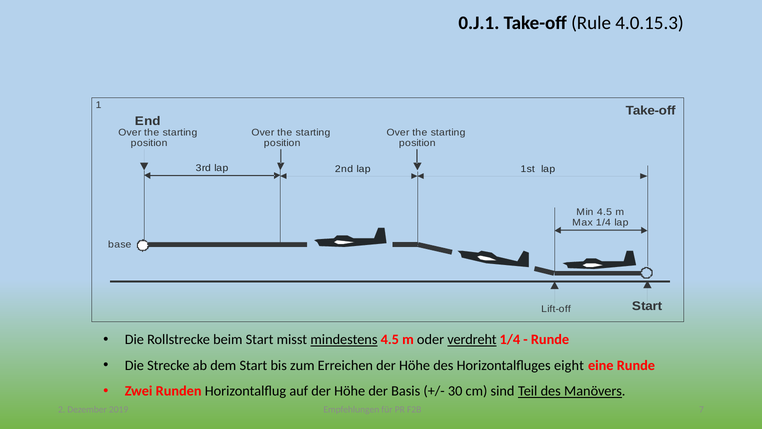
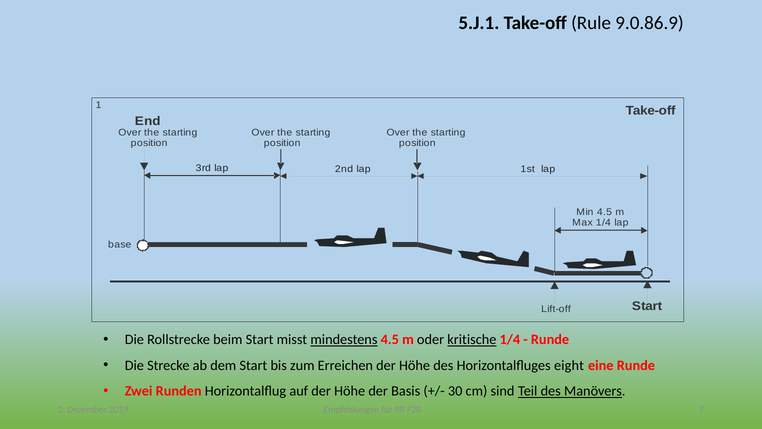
0.J.1: 0.J.1 -> 5.J.1 (479, 23)
4.0.15.3: 4.0.15.3 -> 9.0.86.9 (650, 23)
verdreht: verdreht -> kritische (472, 339)
